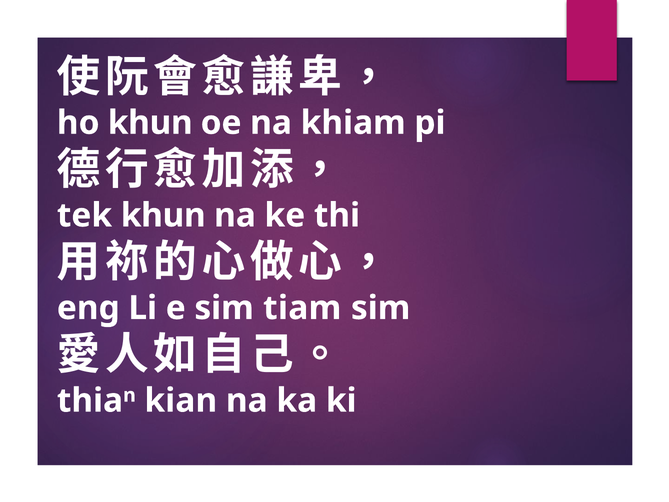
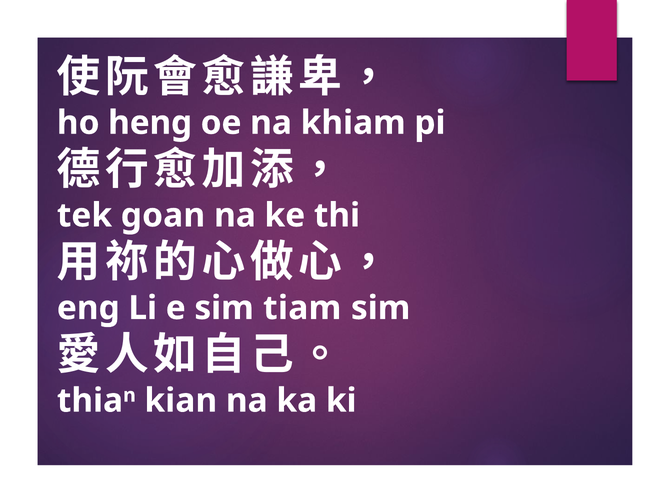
ho khun: khun -> heng (150, 123)
tek khun: khun -> goan (163, 215)
